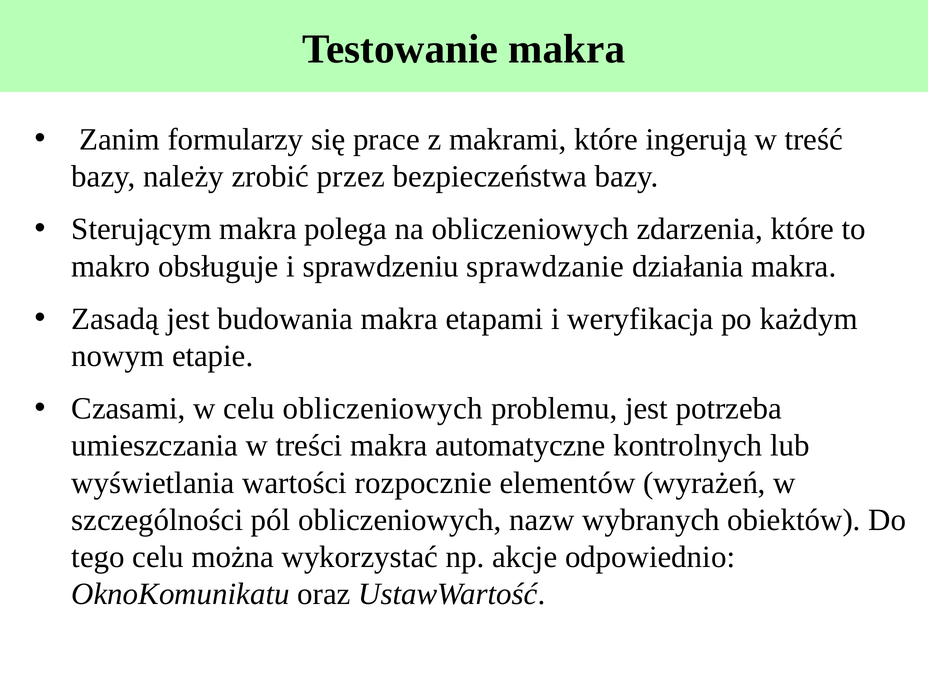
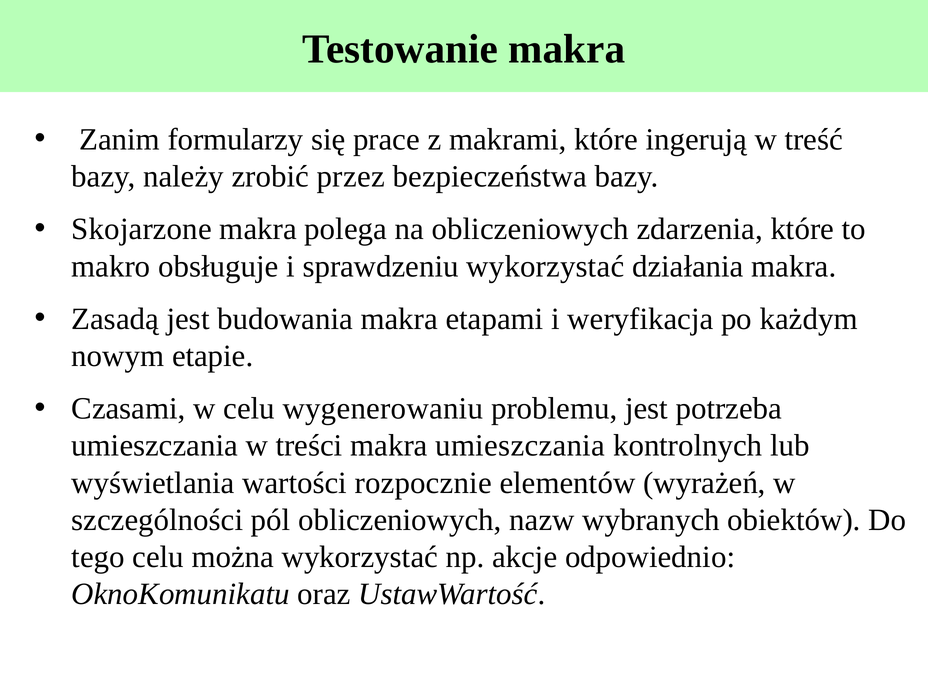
Sterującym: Sterującym -> Skojarzone (142, 229)
sprawdzeniu sprawdzanie: sprawdzanie -> wykorzystać (545, 266)
celu obliczeniowych: obliczeniowych -> wygenerowaniu (383, 409)
makra automatyczne: automatyczne -> umieszczania (520, 446)
